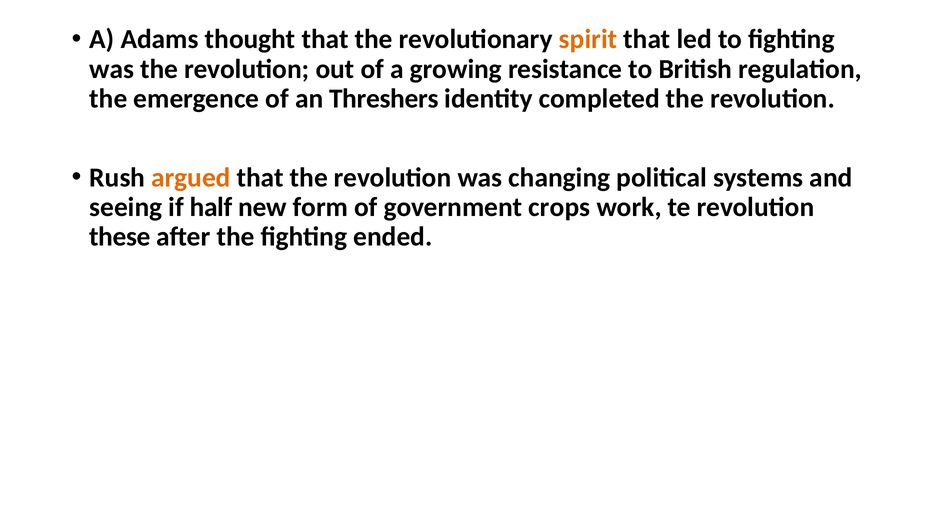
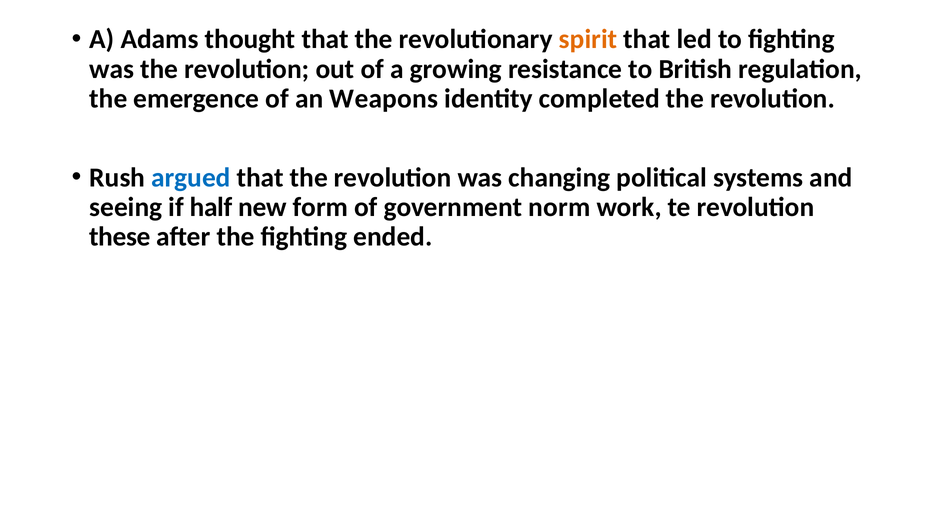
Threshers: Threshers -> Weapons (384, 99)
argued colour: orange -> blue (191, 178)
crops: crops -> norm (559, 207)
